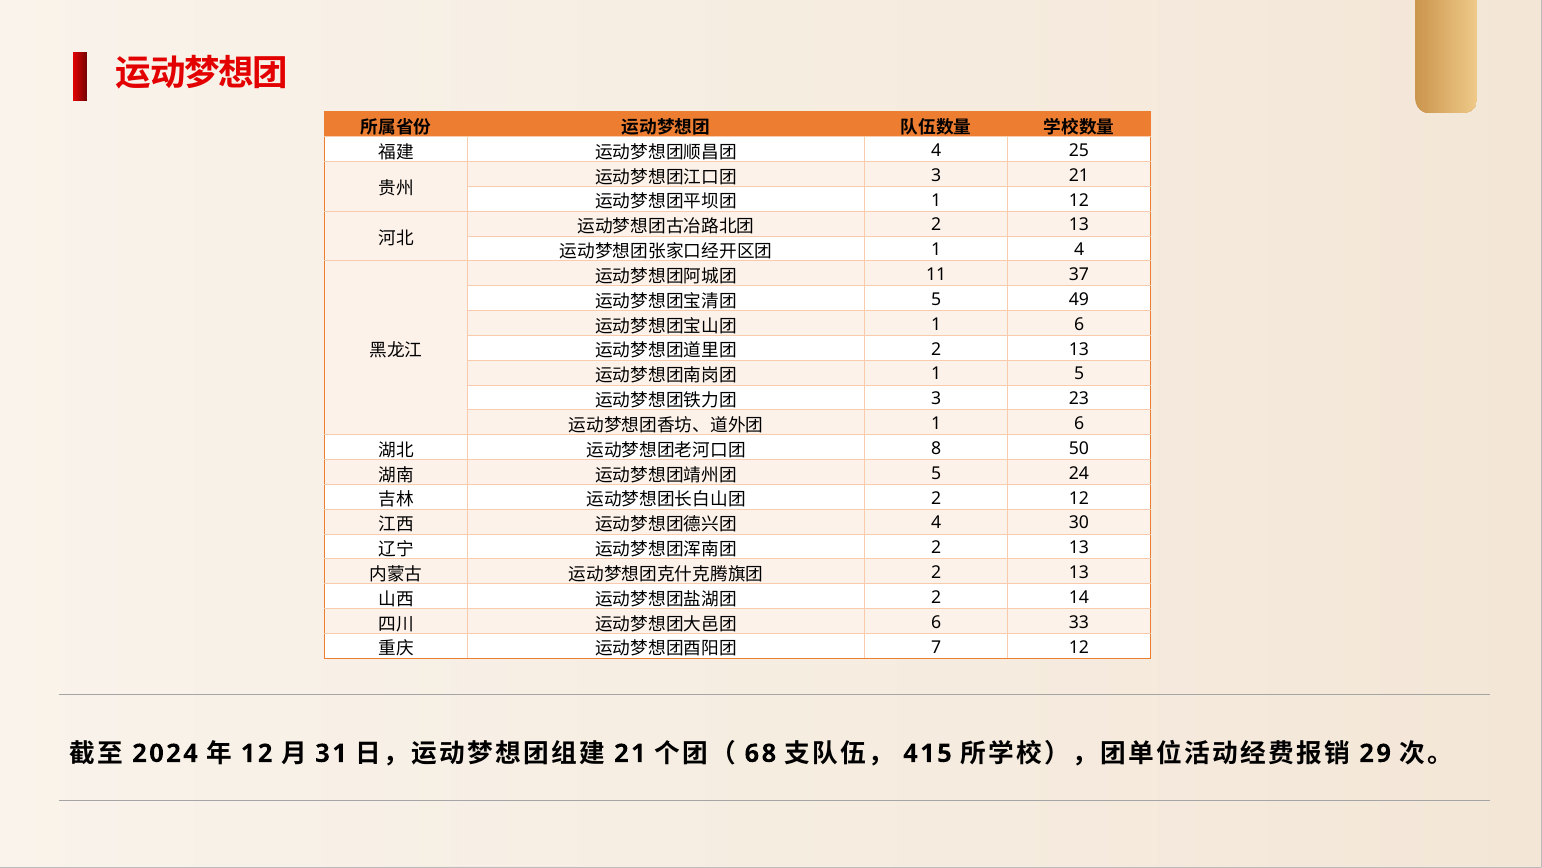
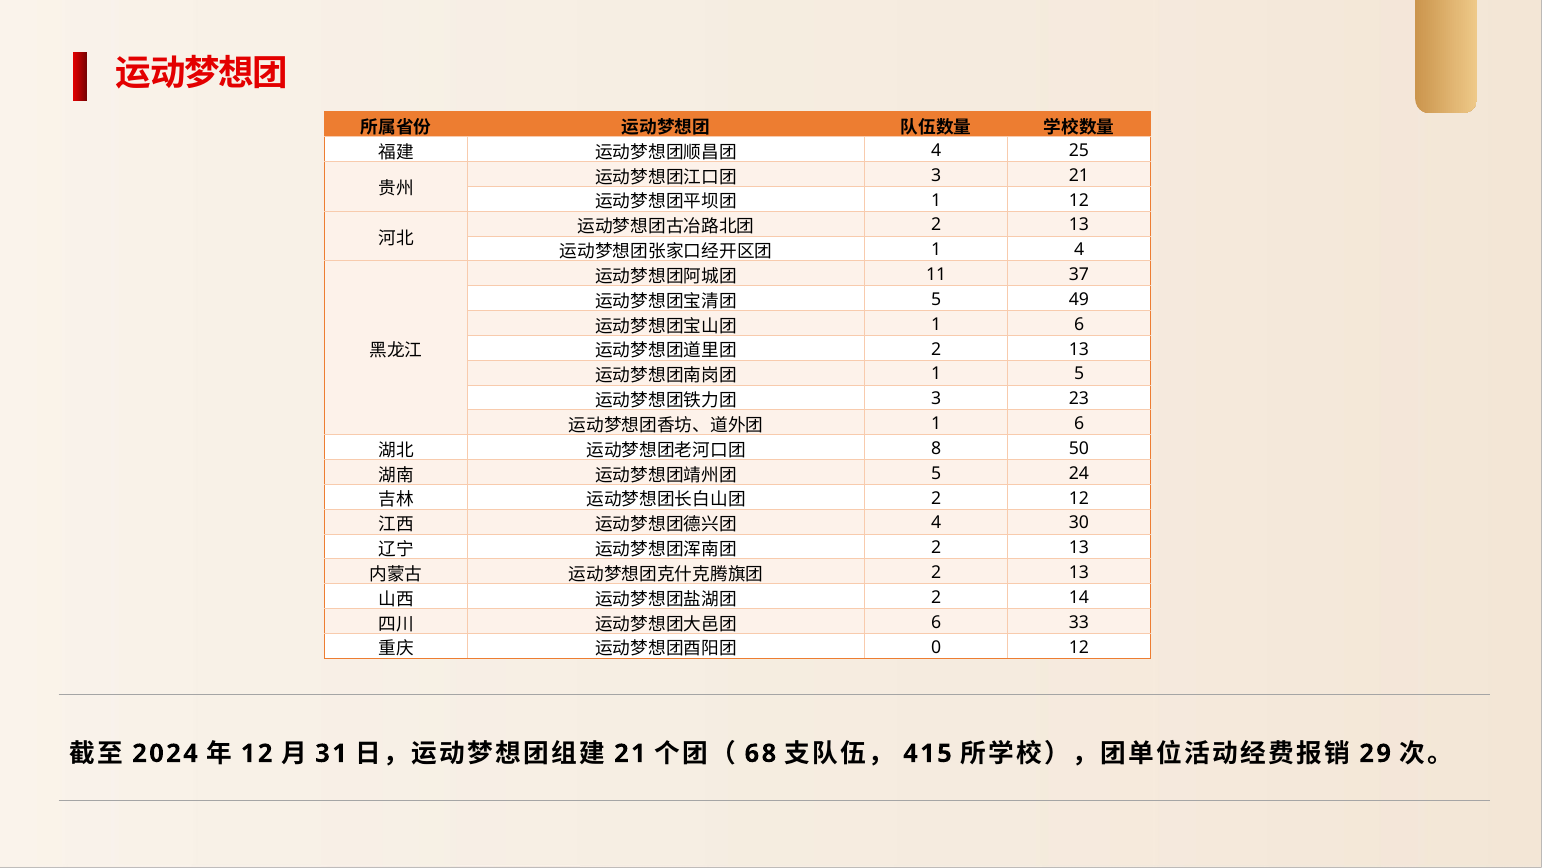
7: 7 -> 0 (936, 647)
